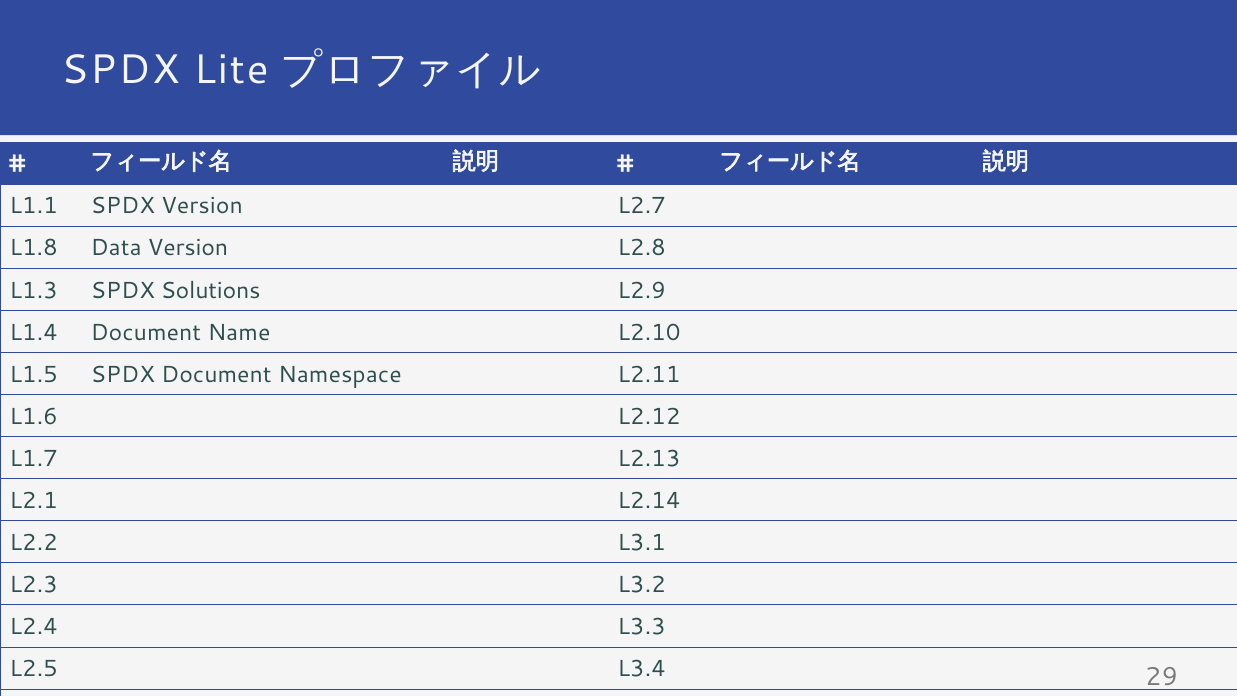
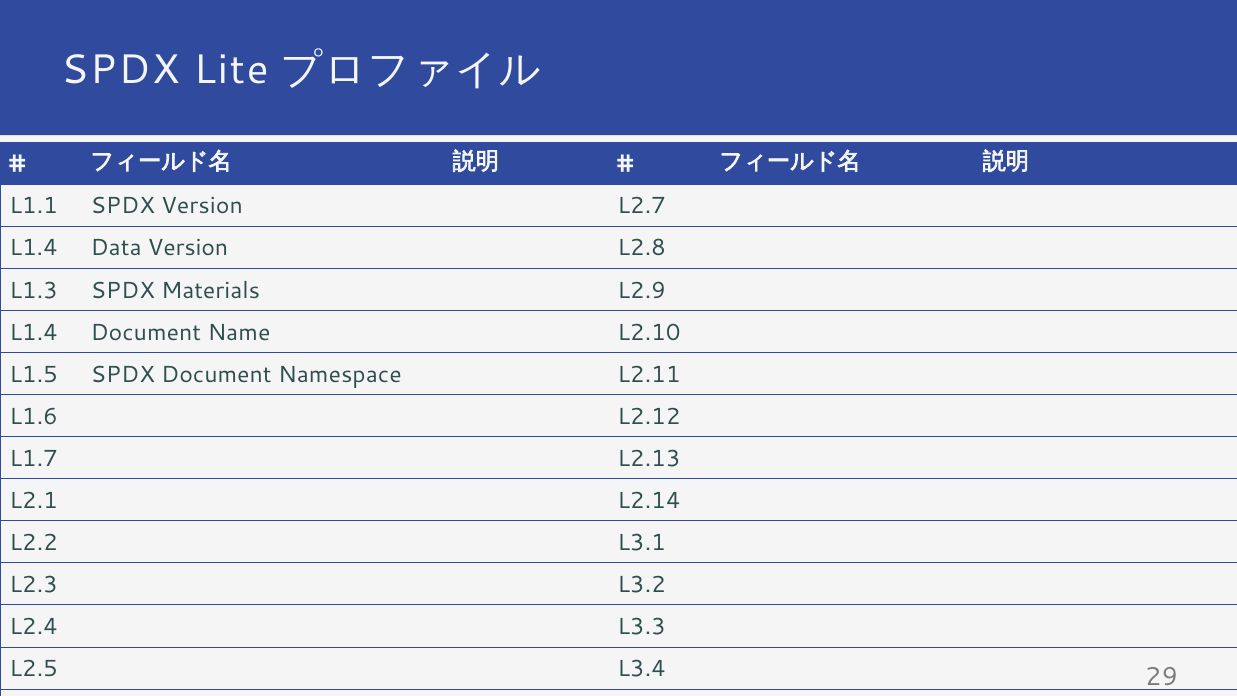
L1.8: L1.8 -> L1.4 (34, 248)
Solutions: Solutions -> Materials (211, 290)
